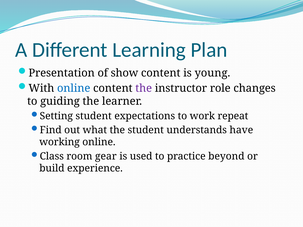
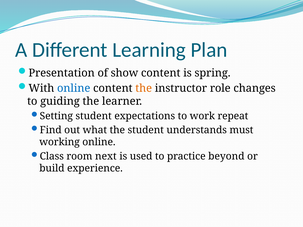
young: young -> spring (213, 73)
the colour: purple -> orange (144, 88)
have: have -> must (241, 130)
gear: gear -> next (106, 156)
